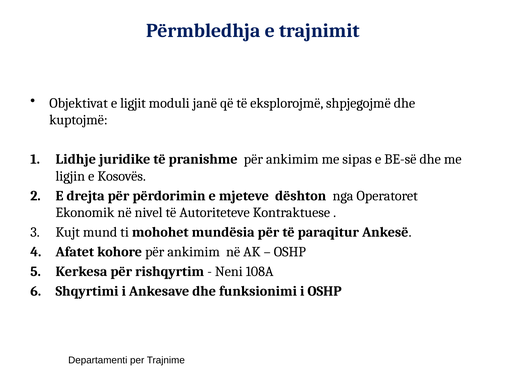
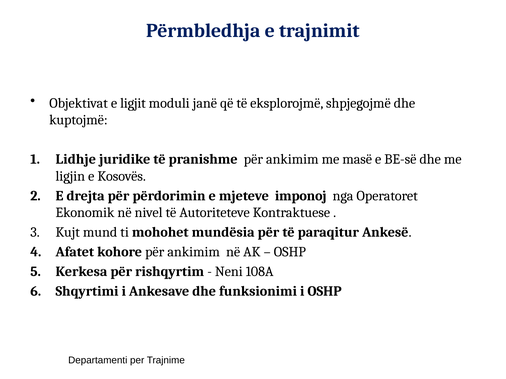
sipas: sipas -> masë (357, 160)
dështon: dështon -> imponoj (301, 196)
